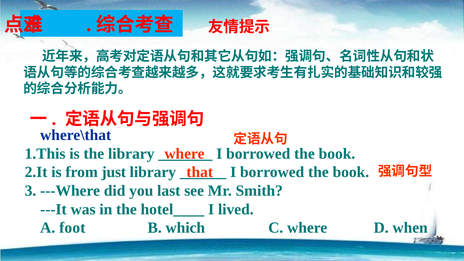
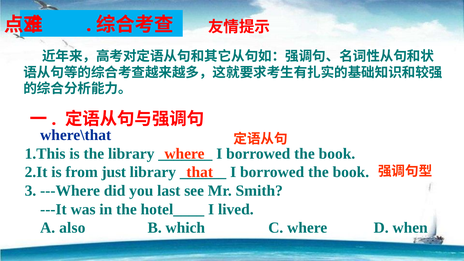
foot: foot -> also (72, 228)
